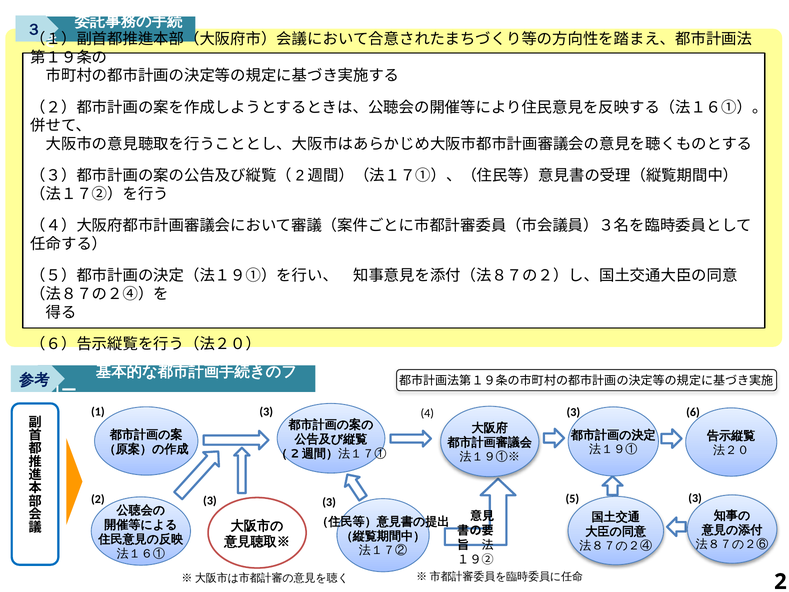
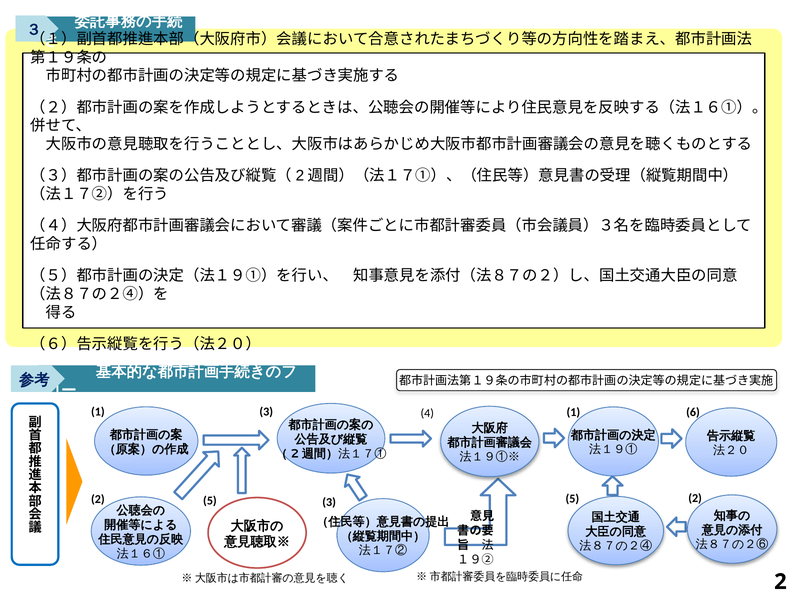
4 3: 3 -> 1 (573, 412)
5 3: 3 -> 2 (695, 498)
2 3: 3 -> 5 (210, 501)
